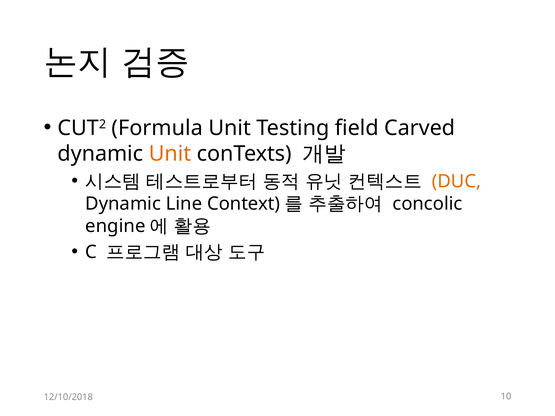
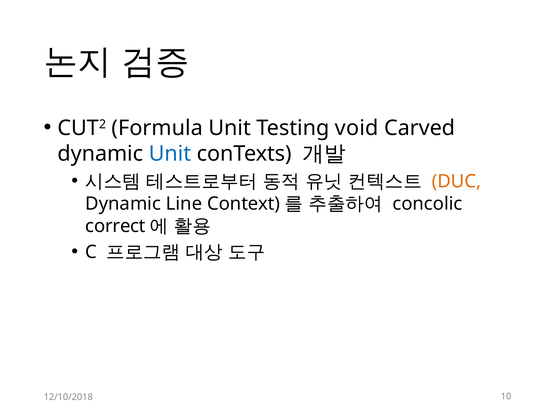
field: field -> void (357, 128)
Unit colour: orange -> blue (170, 154)
engine: engine -> correct (116, 226)
